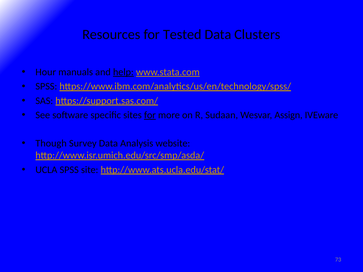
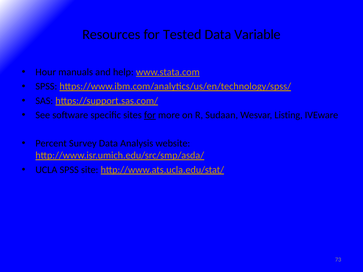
Clusters: Clusters -> Variable (258, 35)
help underline: present -> none (123, 72)
Assign: Assign -> Listing (289, 115)
Though: Though -> Percent (51, 143)
